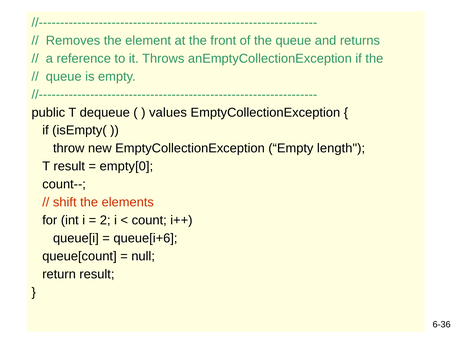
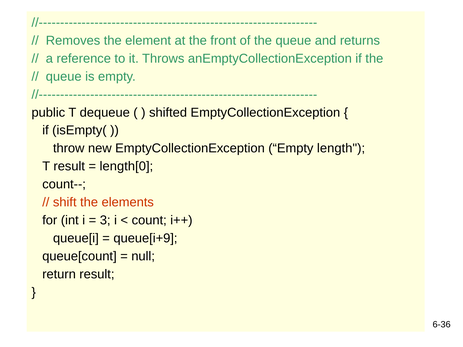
values: values -> shifted (168, 113)
empty[0: empty[0 -> length[0 (126, 167)
2: 2 -> 3 (105, 221)
queue[i+6: queue[i+6 -> queue[i+9 (145, 239)
